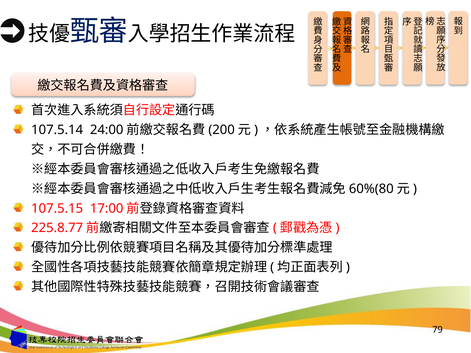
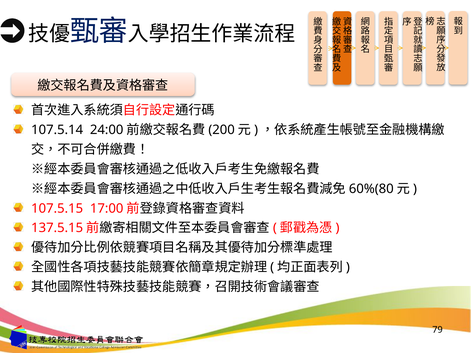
225.8.77: 225.8.77 -> 137.5.15 (57, 228)
